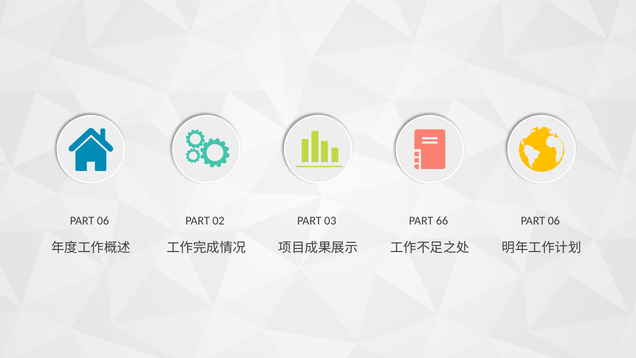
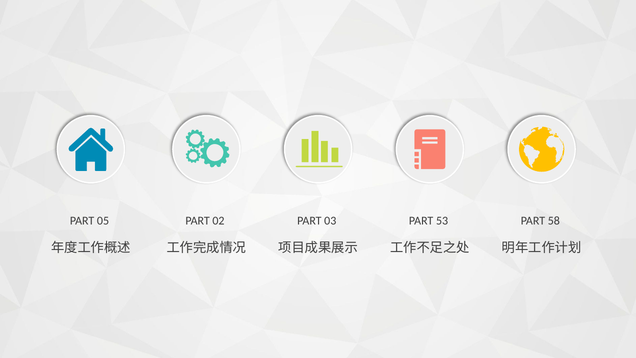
06: 06 -> 05 (103, 221)
66: 66 -> 53 (442, 221)
06: 06 -> 58 (554, 221)
